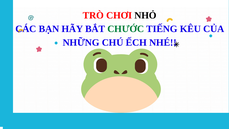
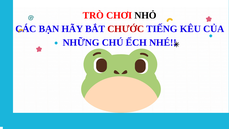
CHƯỚC colour: green -> red (126, 29)
